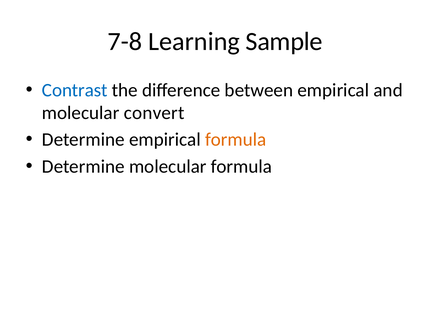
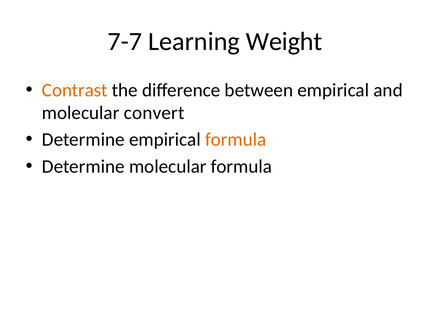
7-8: 7-8 -> 7-7 (125, 42)
Sample: Sample -> Weight (284, 42)
Contrast colour: blue -> orange (75, 90)
